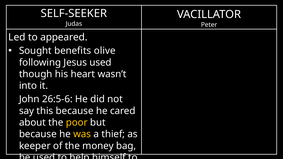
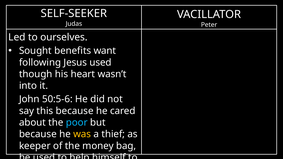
appeared: appeared -> ourselves (64, 37)
olive: olive -> want (105, 51)
26:5-6: 26:5-6 -> 50:5-6 (57, 99)
poor colour: yellow -> light blue (77, 123)
